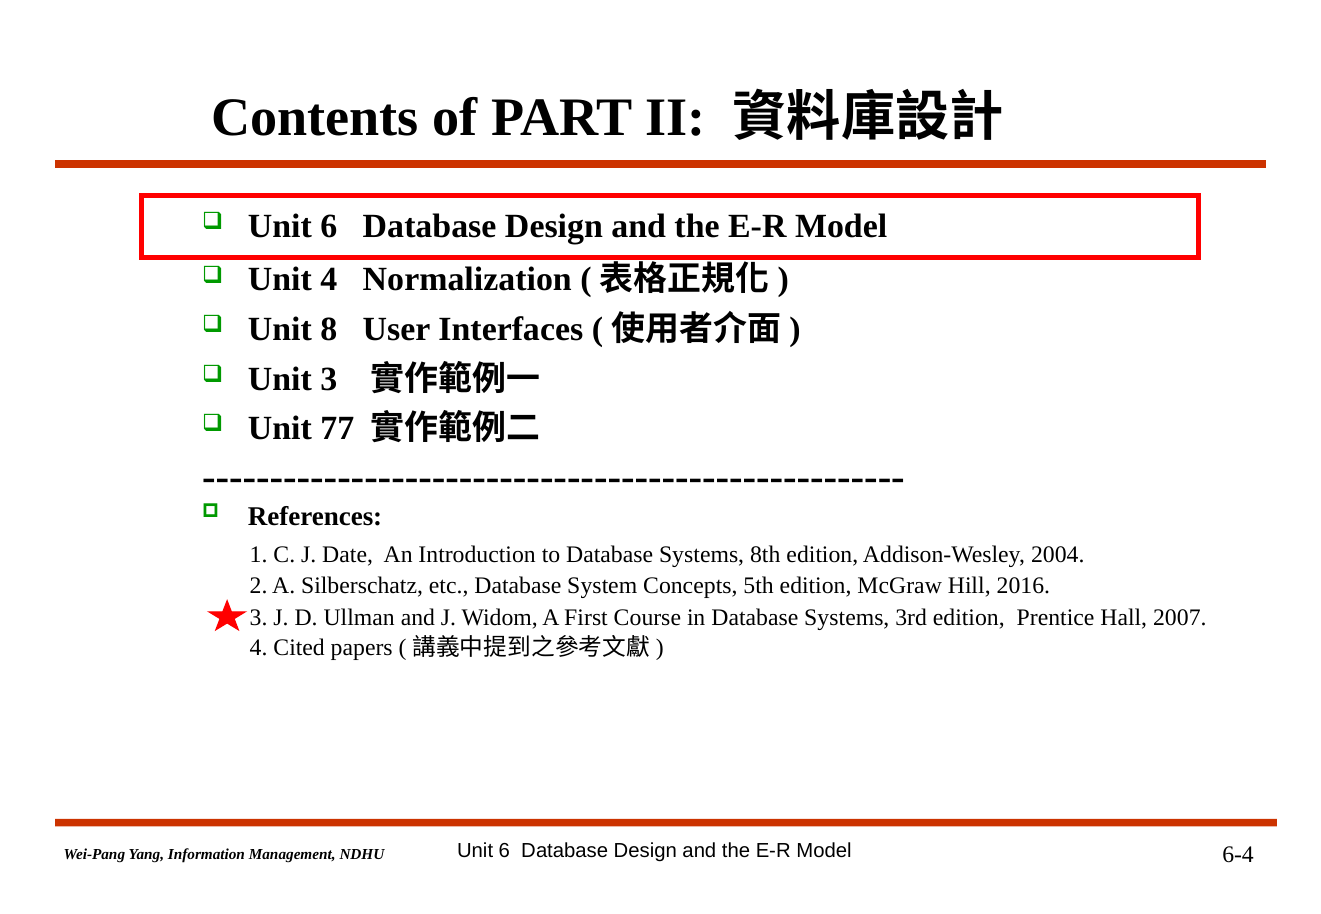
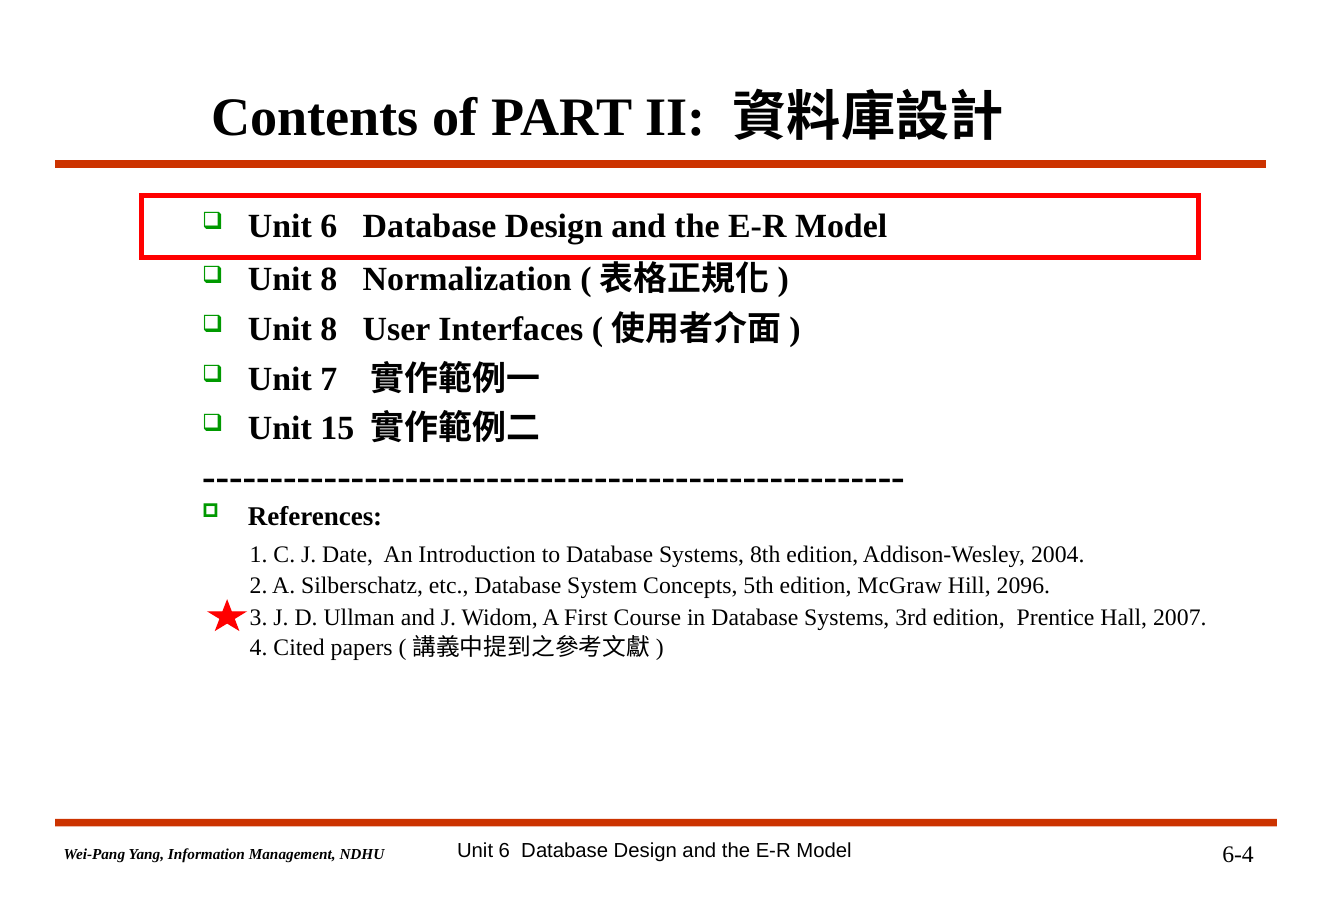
4: 4 -> 8 (329, 280)
Unit 3: 3 -> 7 (329, 379)
77: 77 -> 15 (337, 429)
2016: 2016 -> 2096 (1023, 586)
